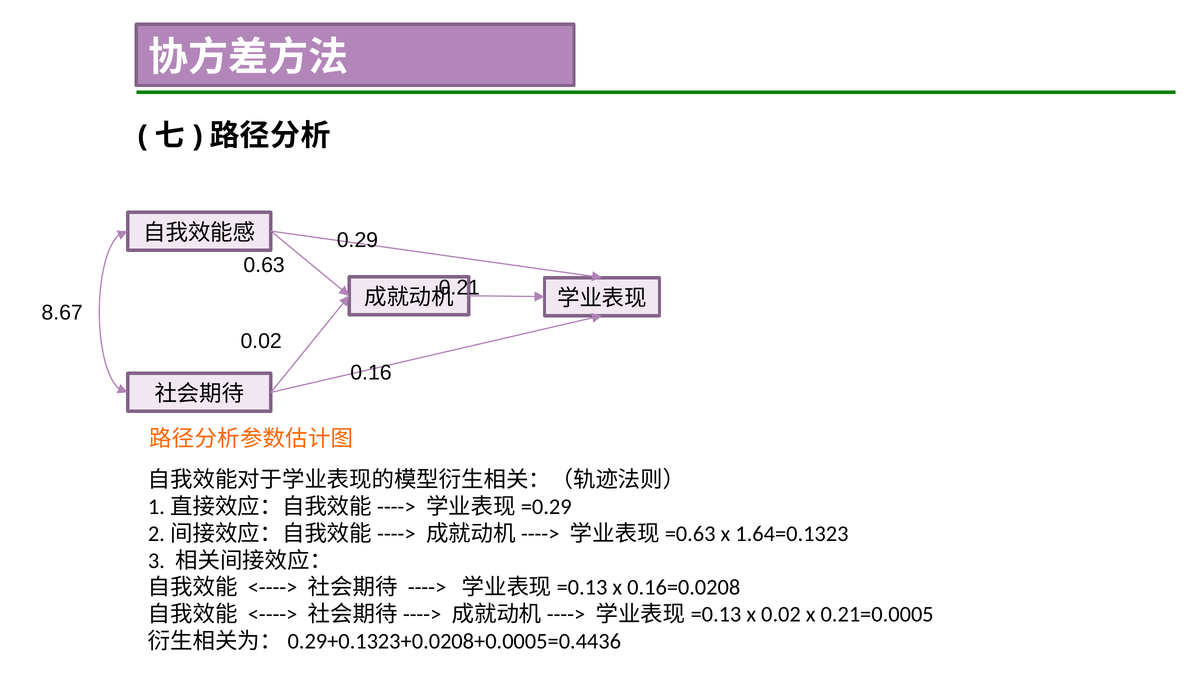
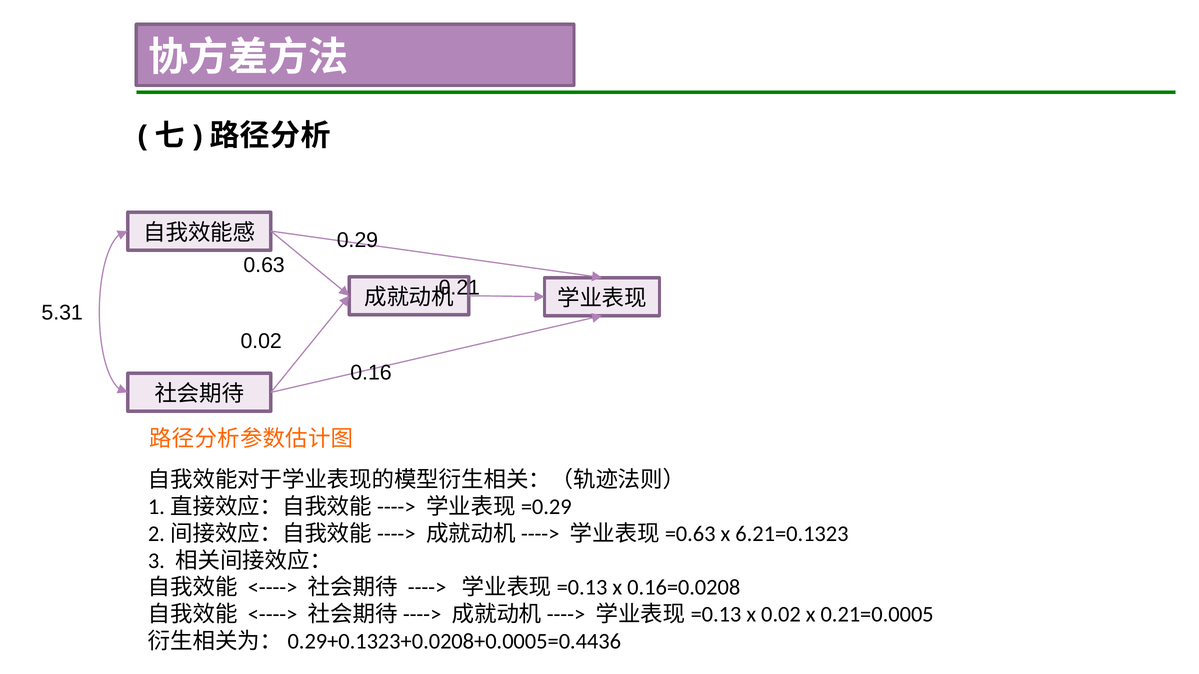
8.67: 8.67 -> 5.31 (62, 313)
1.64=0.1323: 1.64=0.1323 -> 6.21=0.1323 (792, 534)
